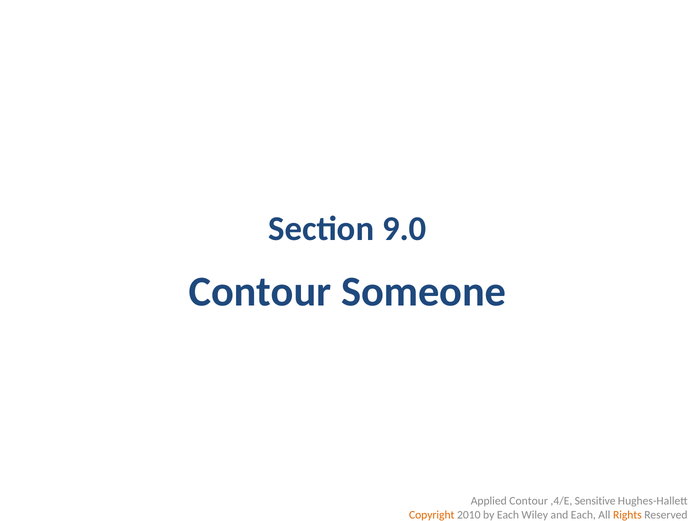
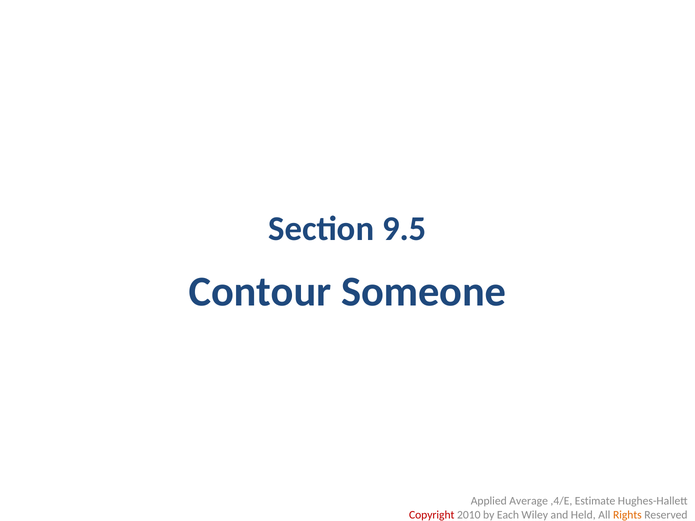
9.0: 9.0 -> 9.5 (404, 229)
Applied Contour: Contour -> Average (529, 501)
Sensitive: Sensitive -> Estimate (595, 501)
Copyright colour: orange -> red (432, 515)
and Each: Each -> Held (583, 515)
